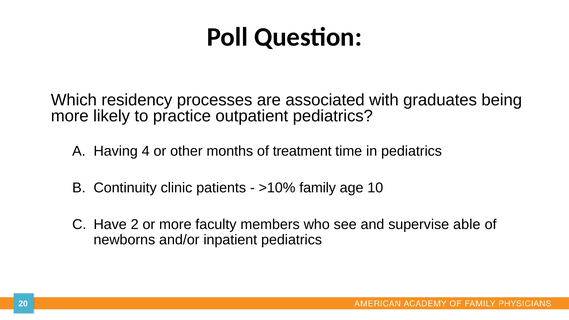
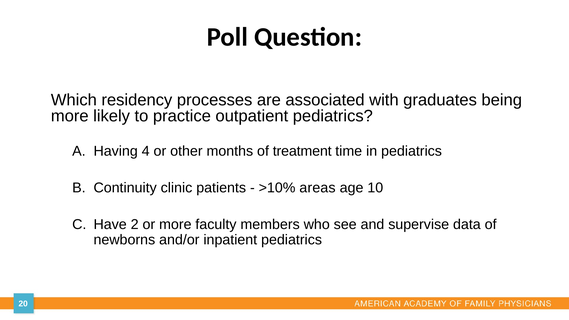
family: family -> areas (317, 188)
able: able -> data (467, 225)
